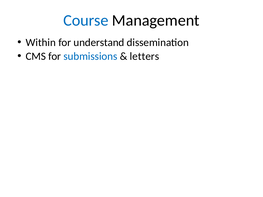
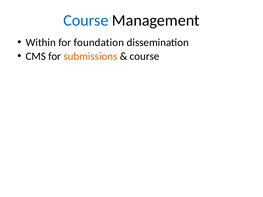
understand: understand -> foundation (99, 43)
submissions colour: blue -> orange (90, 56)
letters: letters -> course (145, 56)
